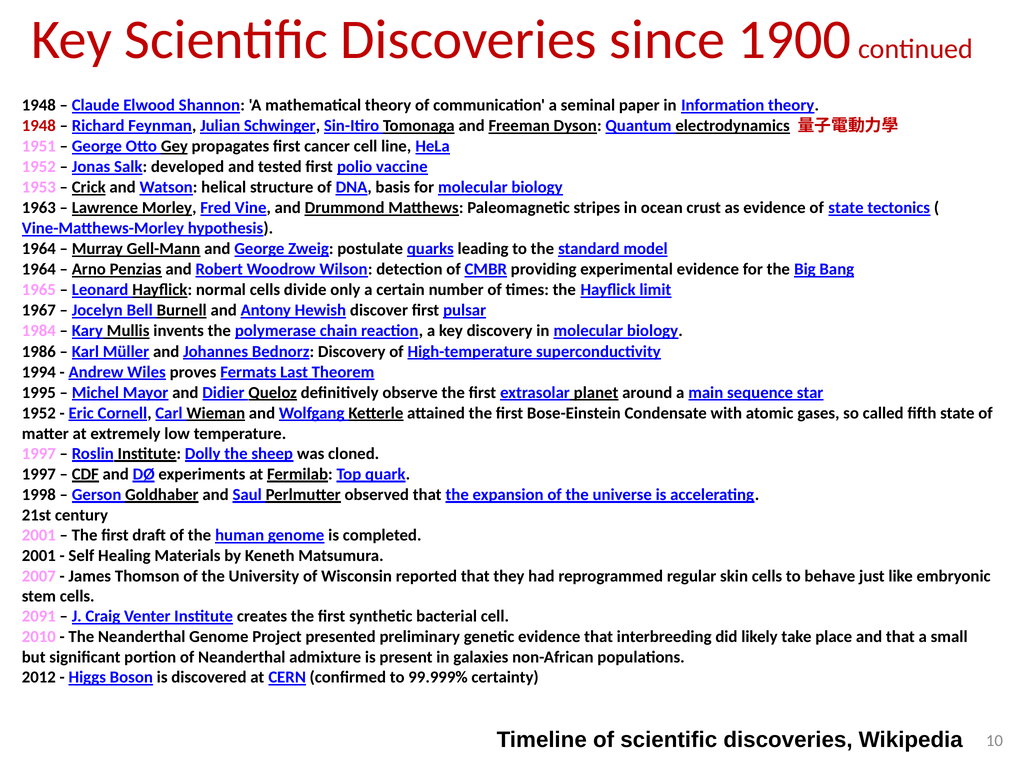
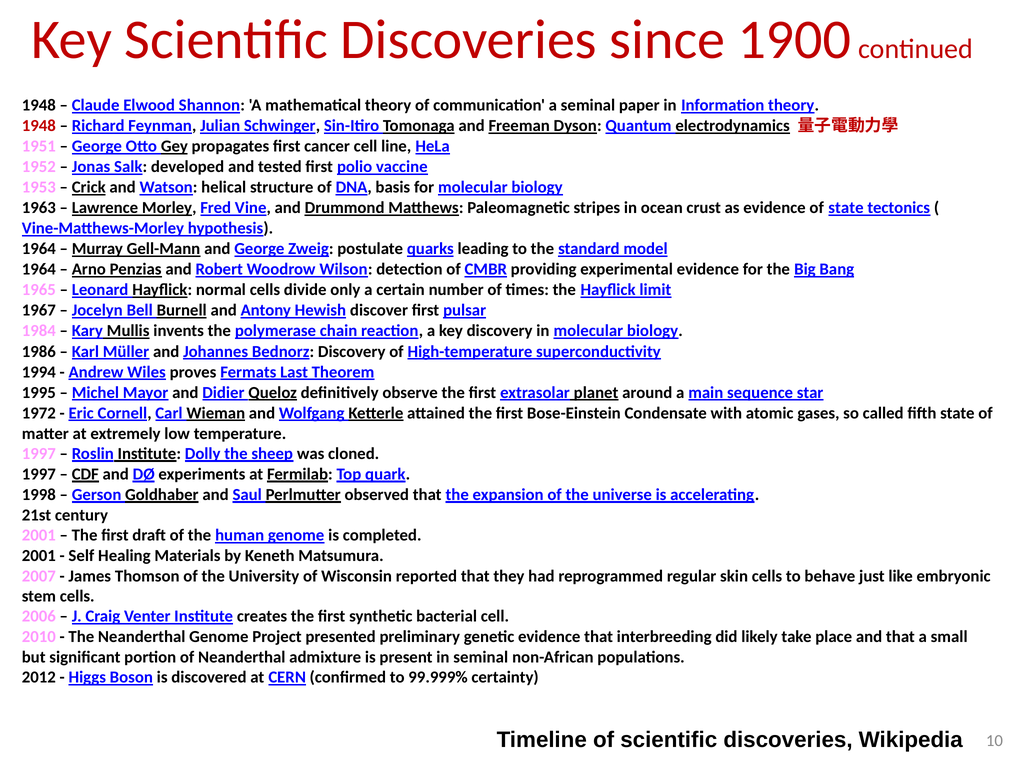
1952: 1952 -> 1972 (39, 413)
2091: 2091 -> 2006 (39, 616)
in galaxies: galaxies -> seminal (481, 657)
